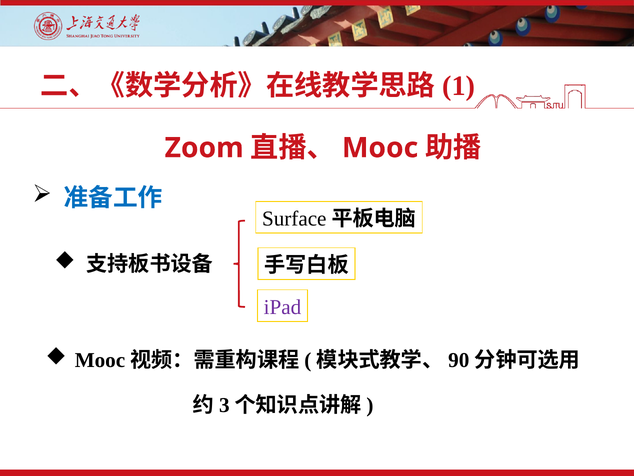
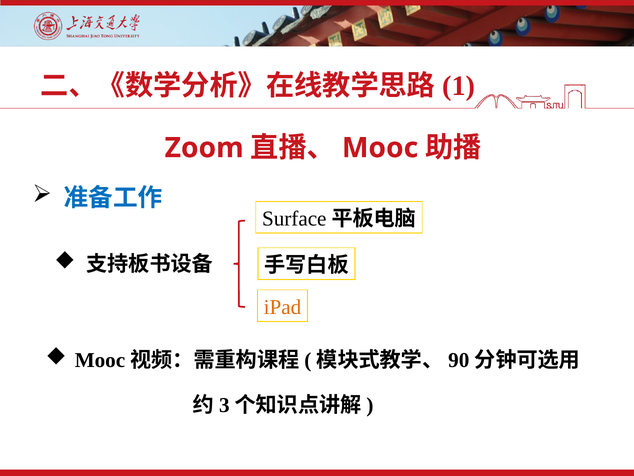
iPad colour: purple -> orange (282, 307)
